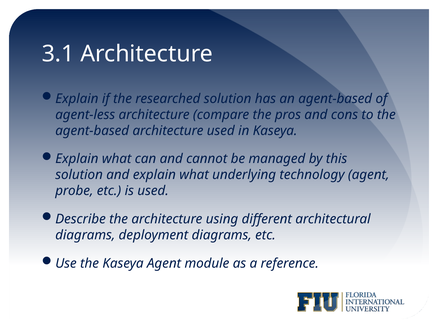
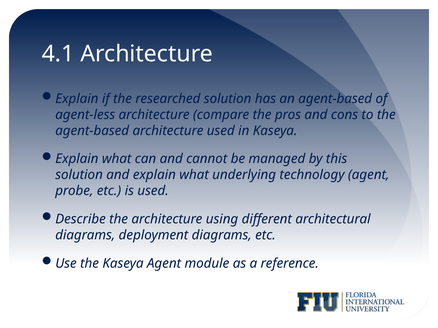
3.1: 3.1 -> 4.1 (58, 54)
